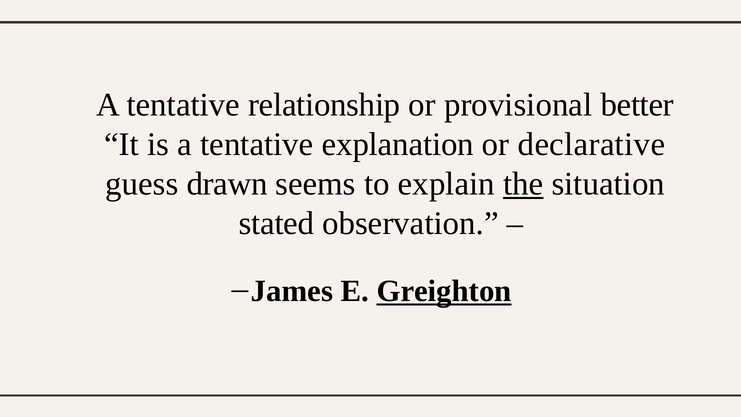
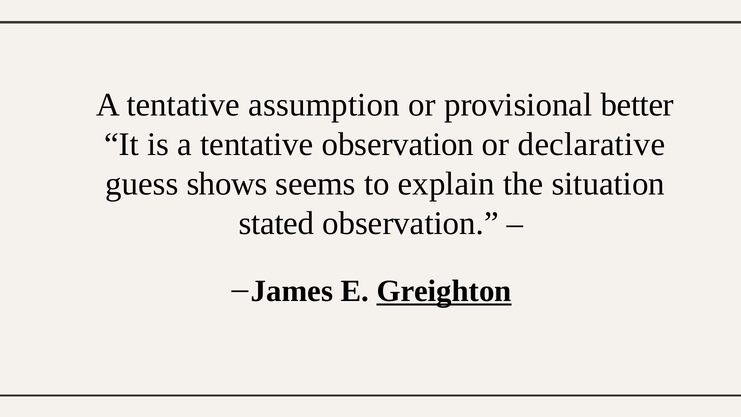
relationship: relationship -> assumption (324, 105)
tentative explanation: explanation -> observation (398, 144)
drawn: drawn -> shows (227, 184)
the underline: present -> none (523, 184)
